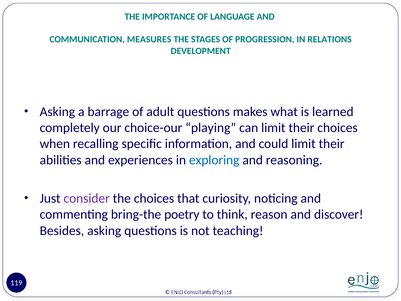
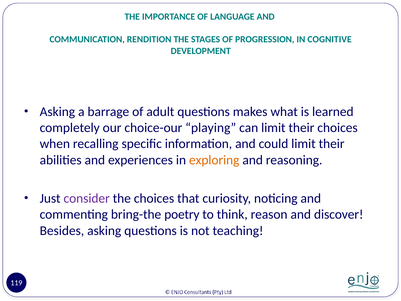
MEASURES: MEASURES -> RENDITION (149, 39)
RELATIONS: RELATIONS -> COGNITIVE (330, 39)
exploring colour: blue -> orange (214, 160)
